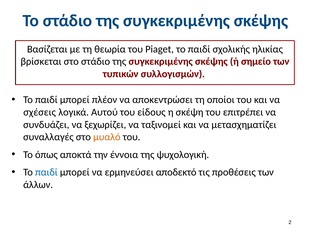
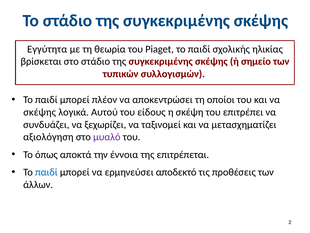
Βασίζεται: Βασίζεται -> Εγγύτητα (47, 49)
σχέσεις: σχέσεις -> σκέψης (40, 112)
συναλλαγές: συναλλαγές -> αξιολόγηση (48, 137)
μυαλό colour: orange -> purple (107, 137)
ψυχολογική: ψυχολογική -> επιτρέπεται (183, 154)
